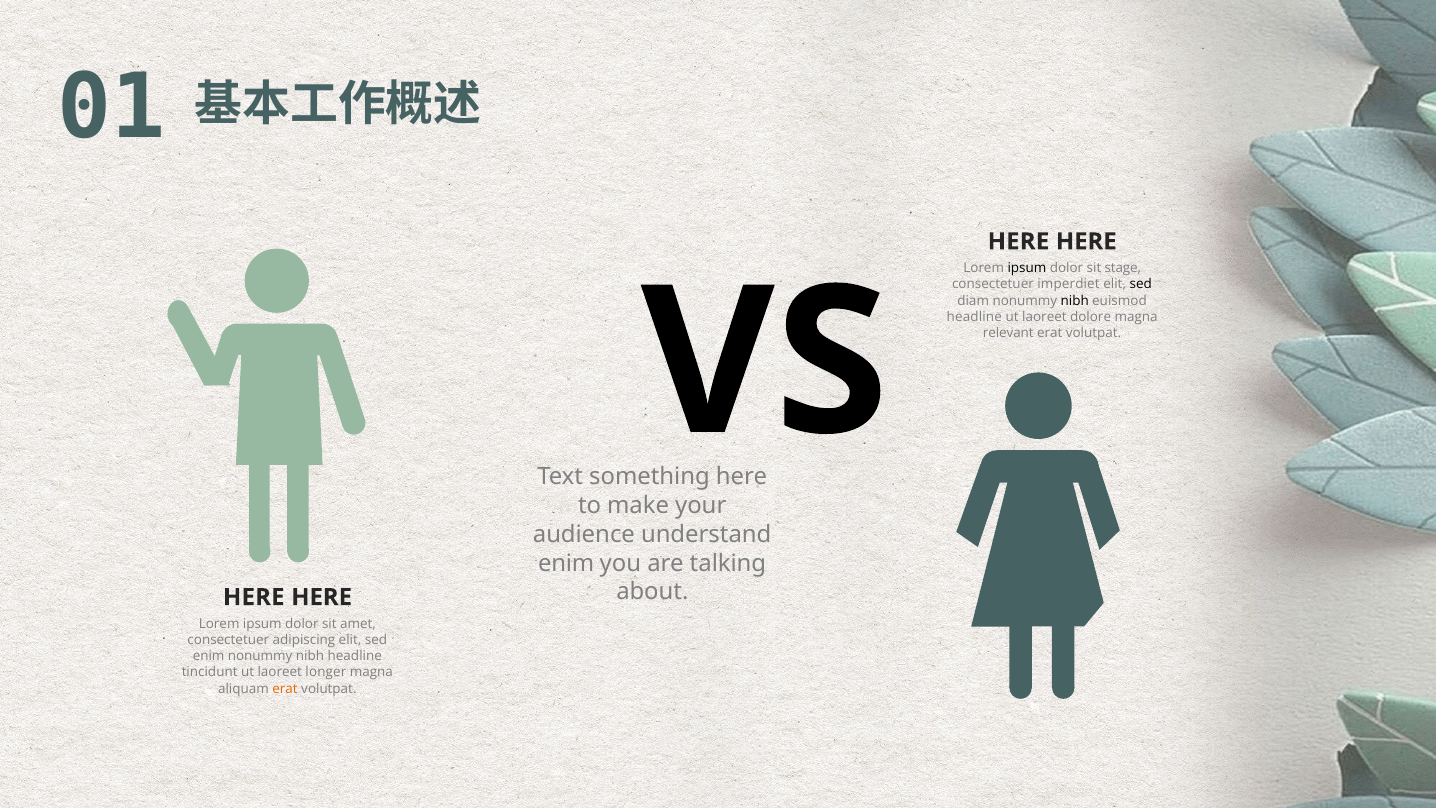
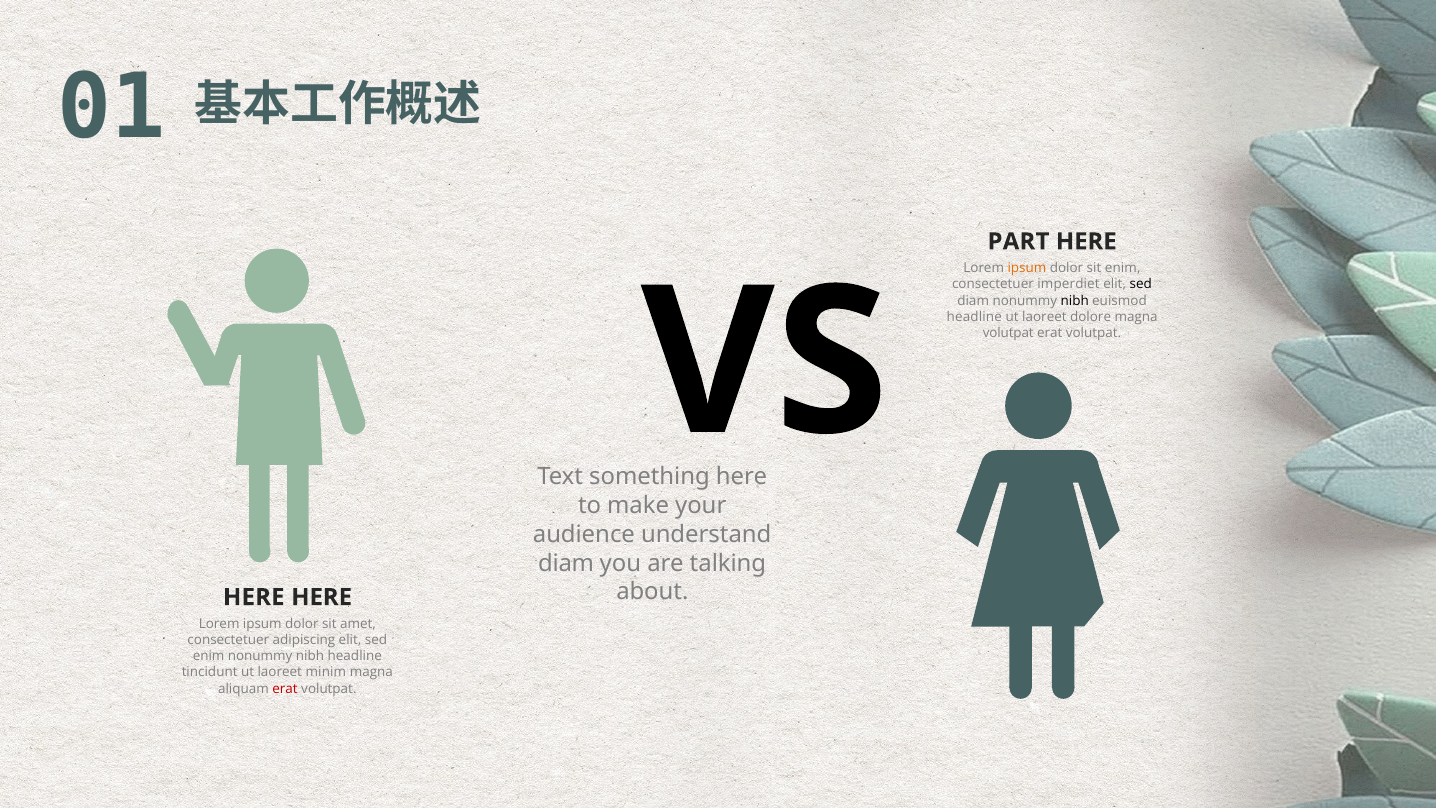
HERE: HERE -> PART (1018, 241)
ipsum colour: black -> orange (1027, 268)
sit stage: stage -> enim (1123, 268)
relevant: relevant -> volutpat (1008, 333)
enim: enim -> diam (566, 563)
longer: longer -> minim (326, 672)
erat colour: orange -> red (285, 689)
